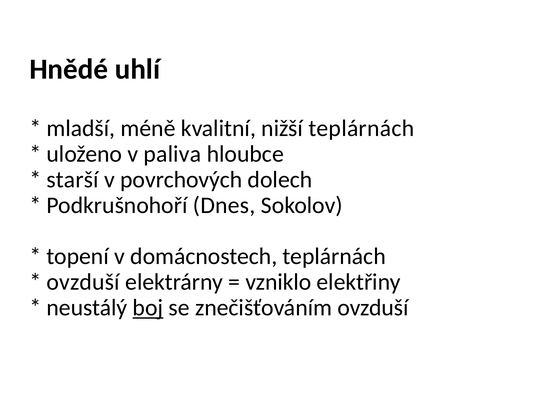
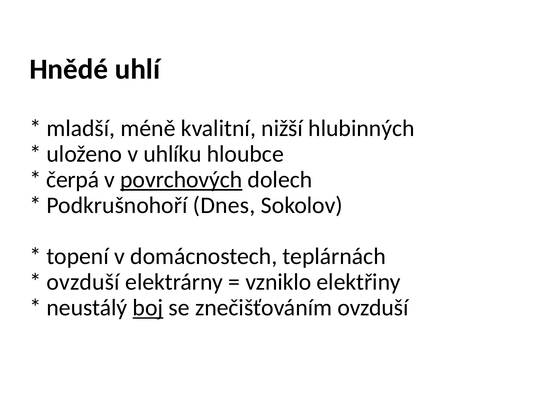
nižší teplárnách: teplárnách -> hlubinných (361, 128)
paliva: paliva -> uhlíku (173, 154)
starší: starší -> čerpá (73, 180)
povrchových underline: none -> present (181, 180)
